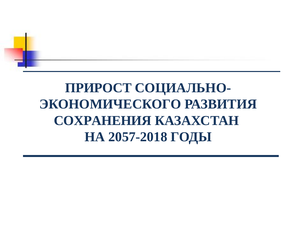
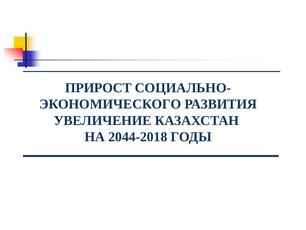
СОХРАНЕНИЯ: СОХРАНЕНИЯ -> УВЕЛИЧЕНИЕ (103, 120)
2057-2018: 2057-2018 -> 2044-2018 (138, 137)
